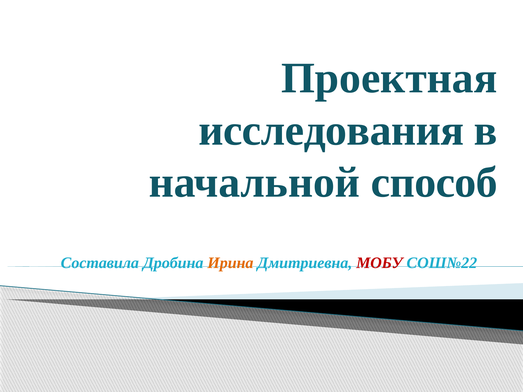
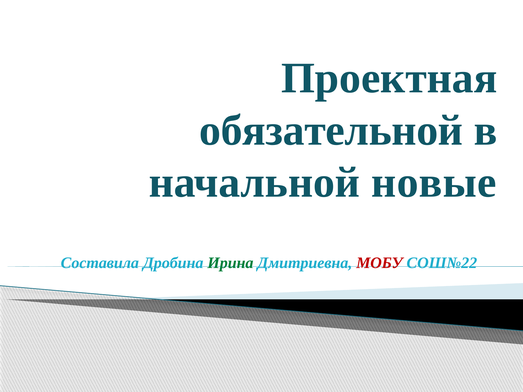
исследования: исследования -> обязательной (331, 130)
способ: способ -> новые (434, 183)
Ирина colour: orange -> green (230, 263)
